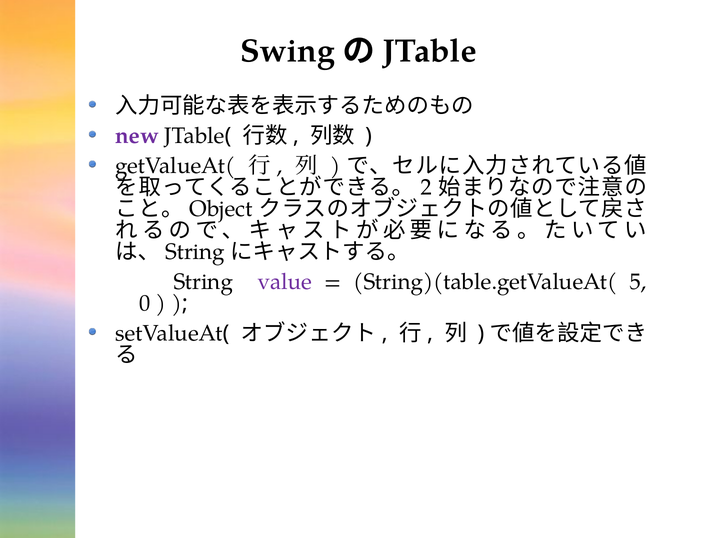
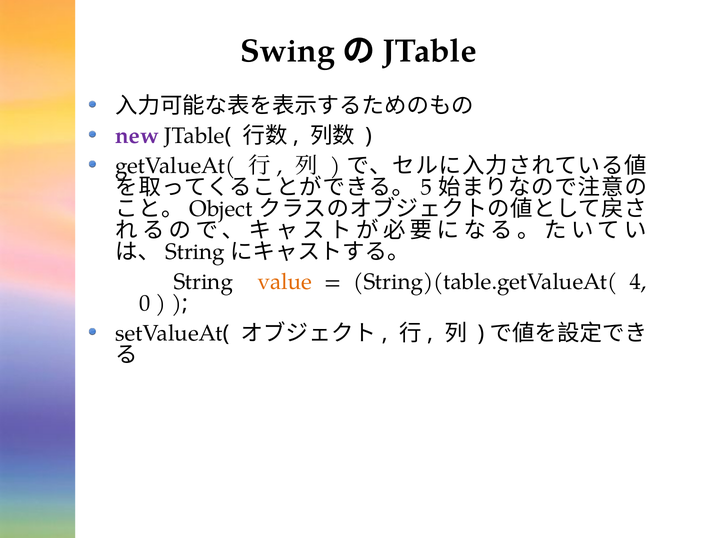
2: 2 -> 5 (426, 187)
value colour: purple -> orange (285, 282)
5: 5 -> 4 (638, 282)
